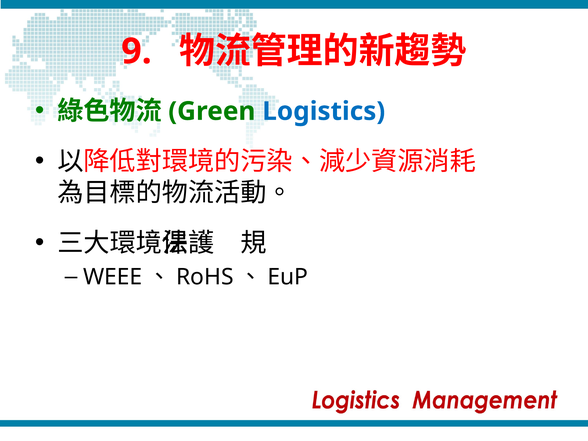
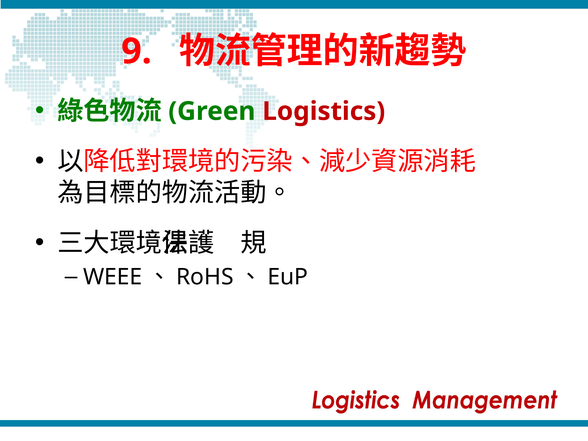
Logistics colour: blue -> red (324, 111)
